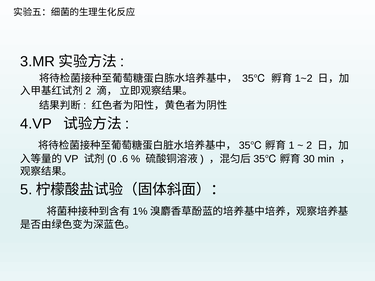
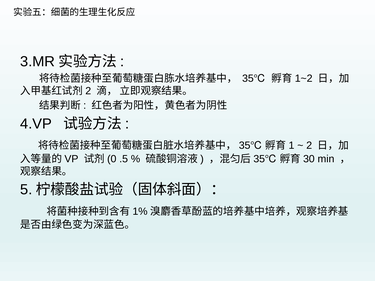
.6: .6 -> .5 (124, 159)
